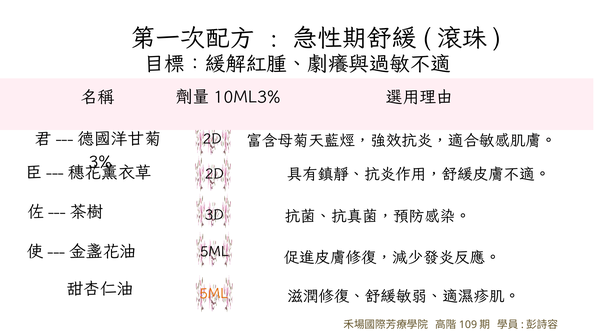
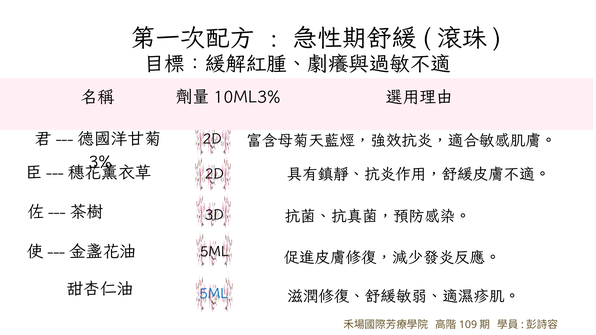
5ML colour: orange -> blue (214, 294)
